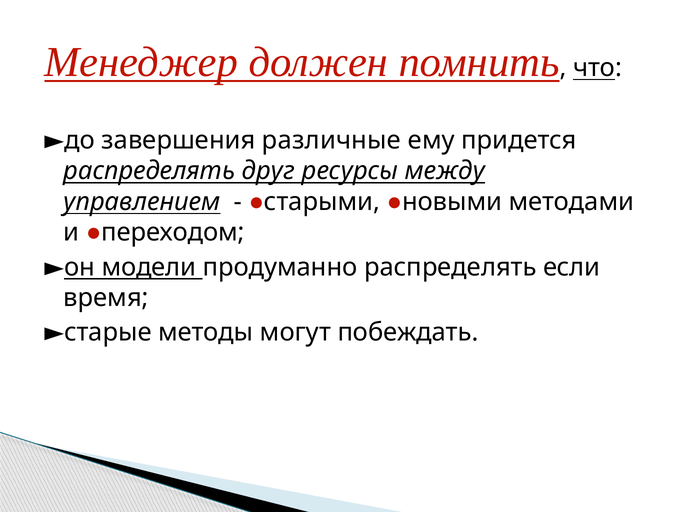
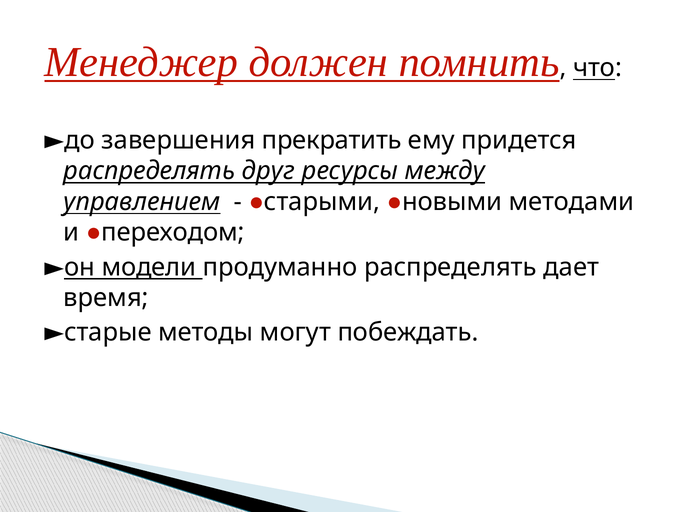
различные: различные -> прекратить (332, 140)
если: если -> дает (571, 267)
